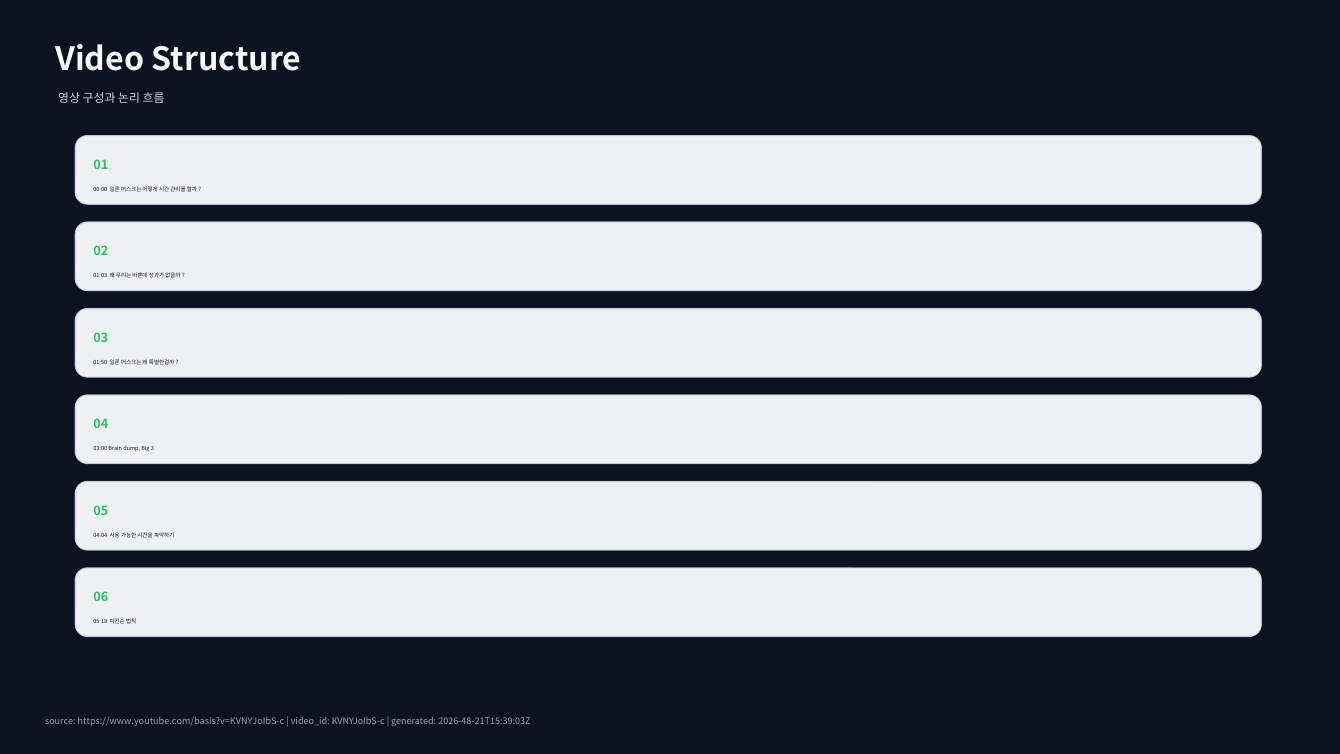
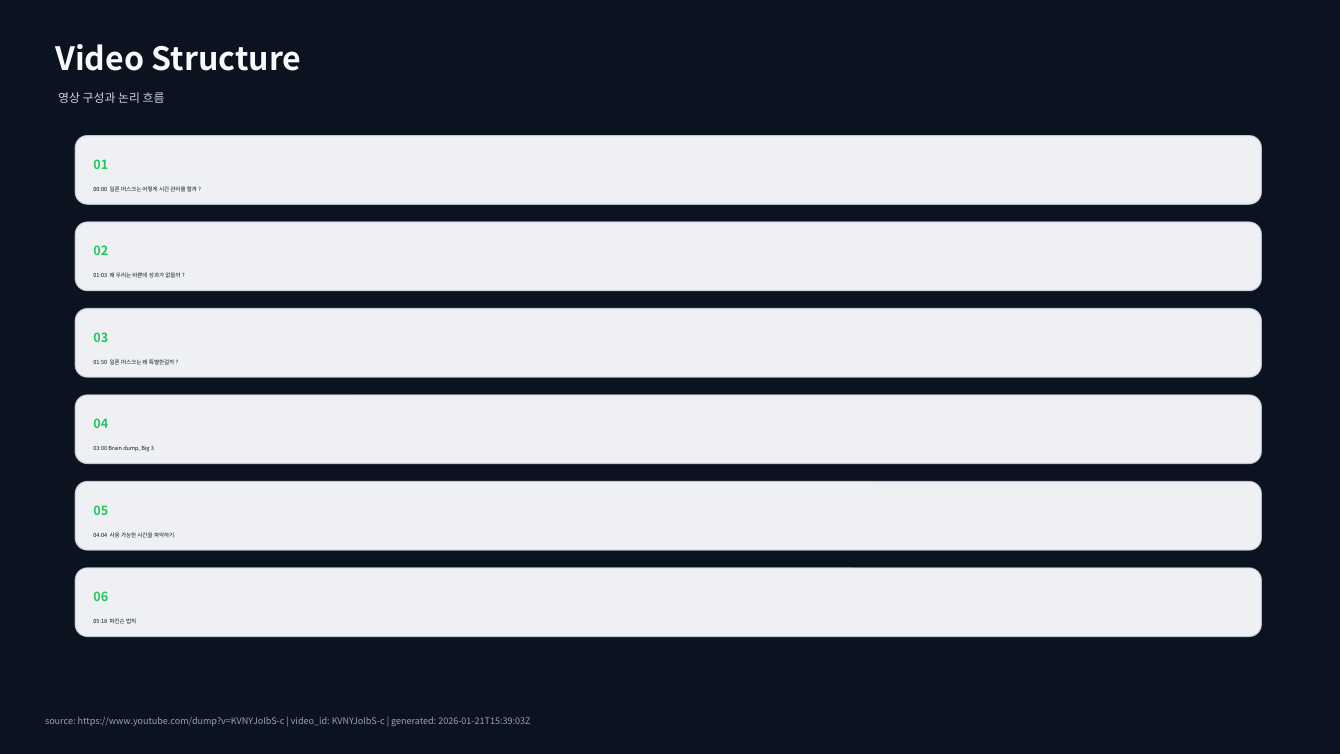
https://www.youtube.com/basis?v=KVNYJoIbS-c: https://www.youtube.com/basis?v=KVNYJoIbS-c -> https://www.youtube.com/dump?v=KVNYJoIbS-c (181, 722)
2026-48-21T15:39:03Z: 2026-48-21T15:39:03Z -> 2026-01-21T15:39:03Z (484, 722)
